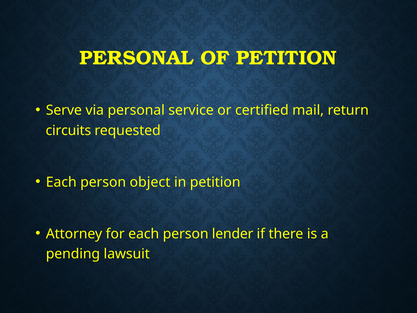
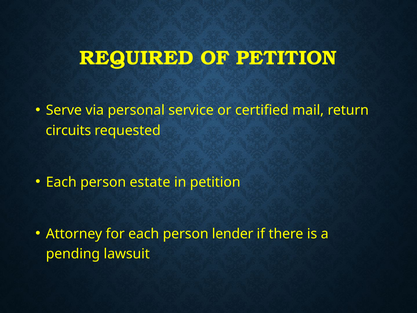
PERSONAL: PERSONAL -> REQUIRED (137, 58)
object: object -> estate (150, 182)
